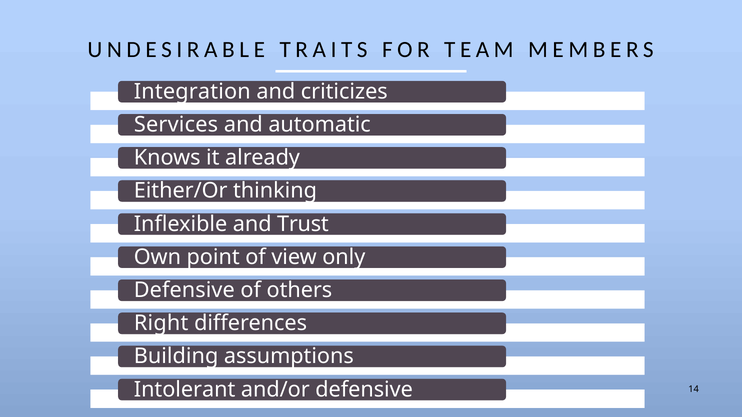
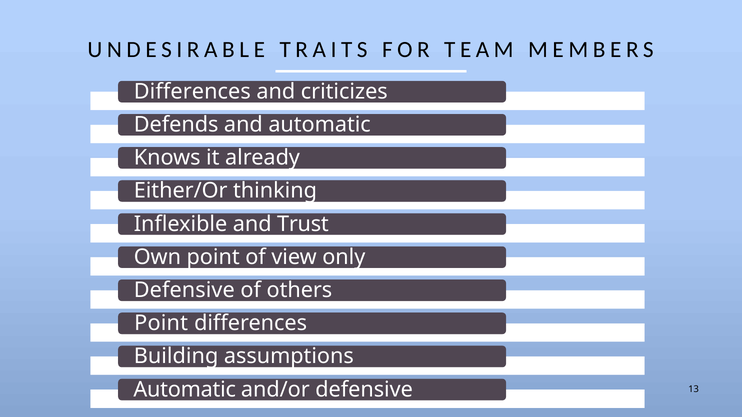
Integration: Integration -> Differences (192, 92)
Services: Services -> Defends (176, 125)
Right: Right -> Point (161, 324)
Intolerant: Intolerant -> Automatic (185, 390)
14: 14 -> 13 (694, 389)
